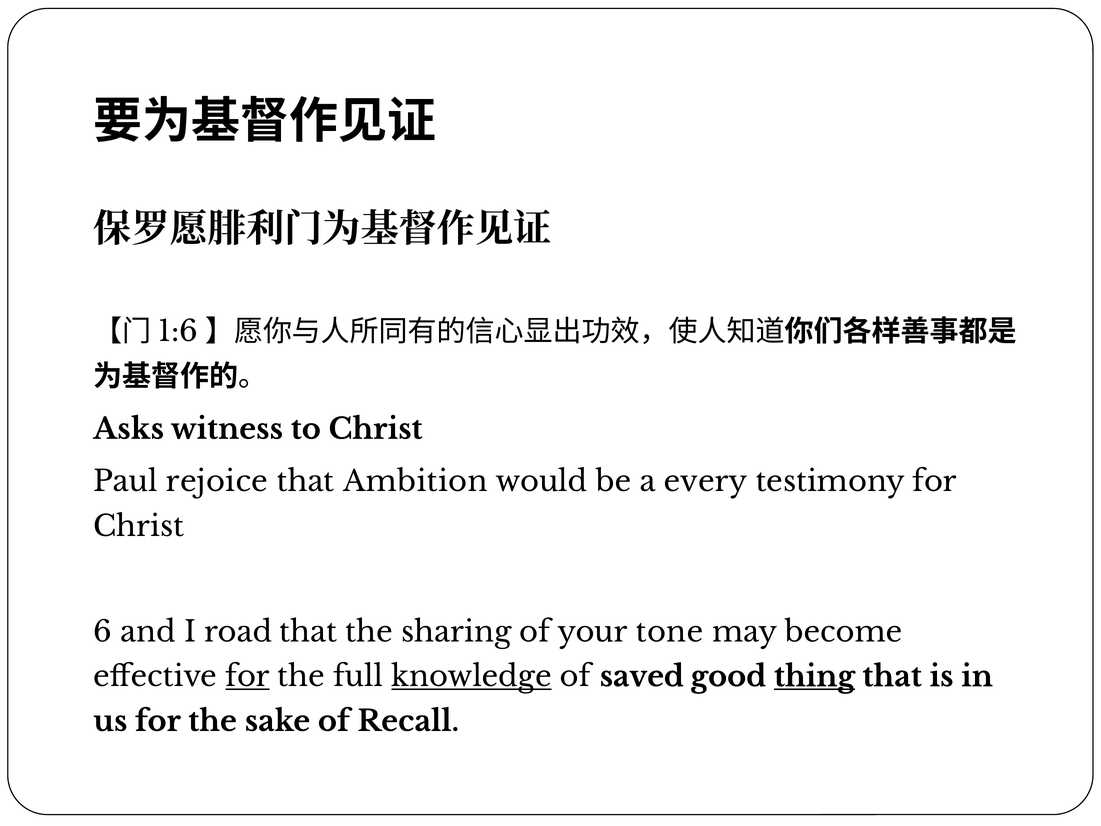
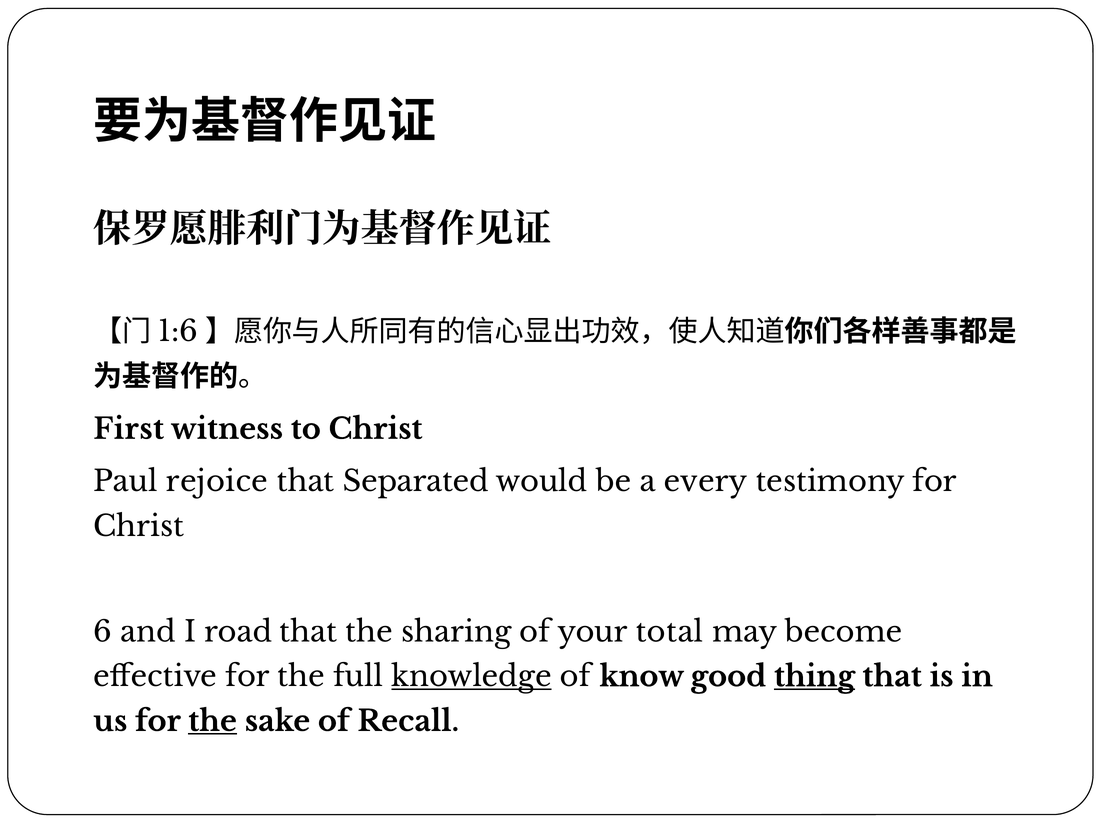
Asks: Asks -> First (129, 429)
Ambition: Ambition -> Separated (416, 482)
tone: tone -> total (670, 632)
for underline: present -> none (248, 676)
saved: saved -> know (642, 676)
the underline: none -> present (213, 721)
